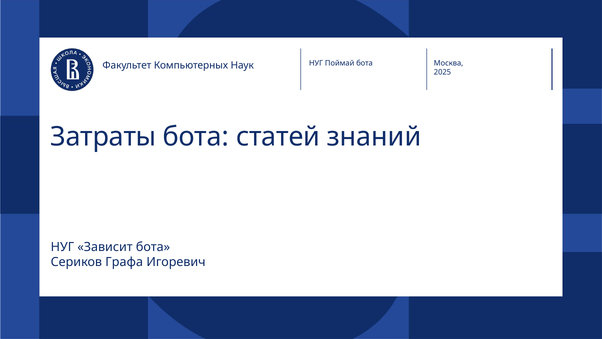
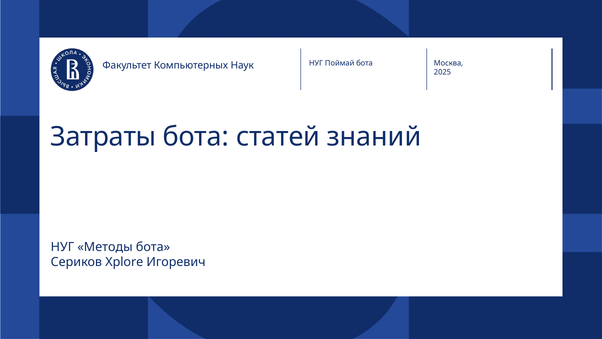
Зависит: Зависит -> Методы (105, 247)
Графа: Графа -> Xplore (124, 262)
